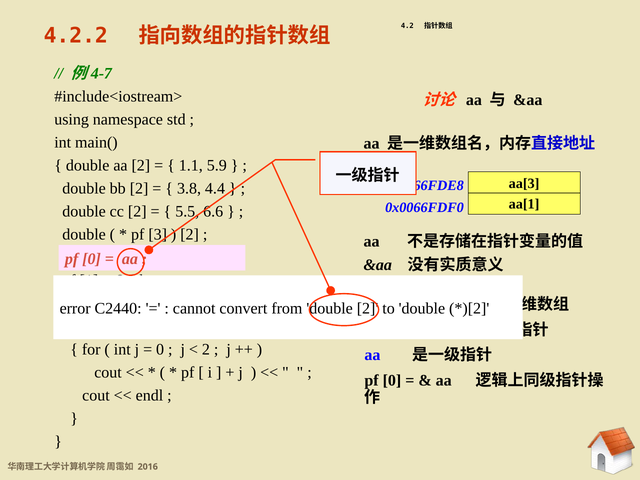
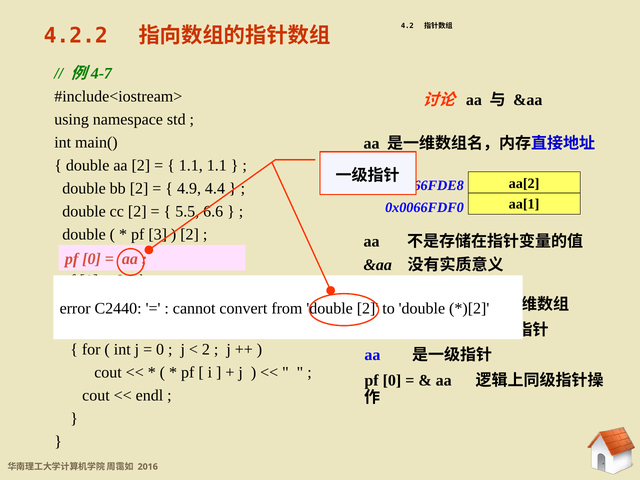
1.1 5.9: 5.9 -> 1.1 (217, 165)
aa[3: aa[3 -> aa[2 (524, 184)
3.8: 3.8 -> 4.9 (189, 188)
